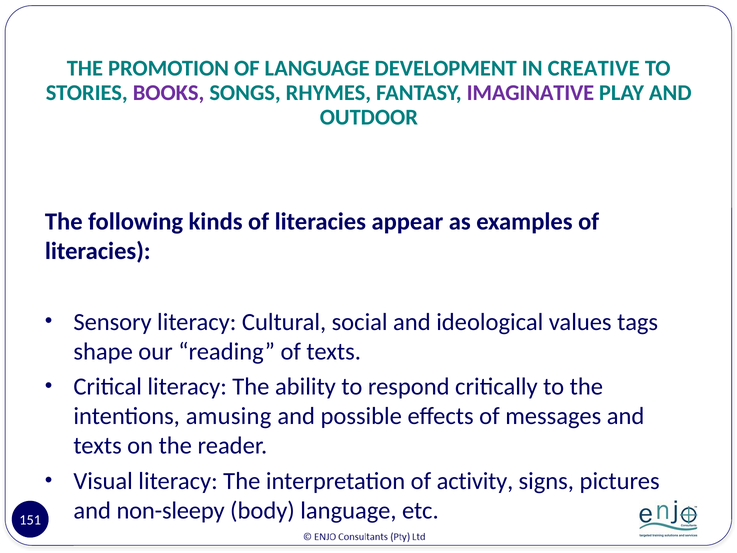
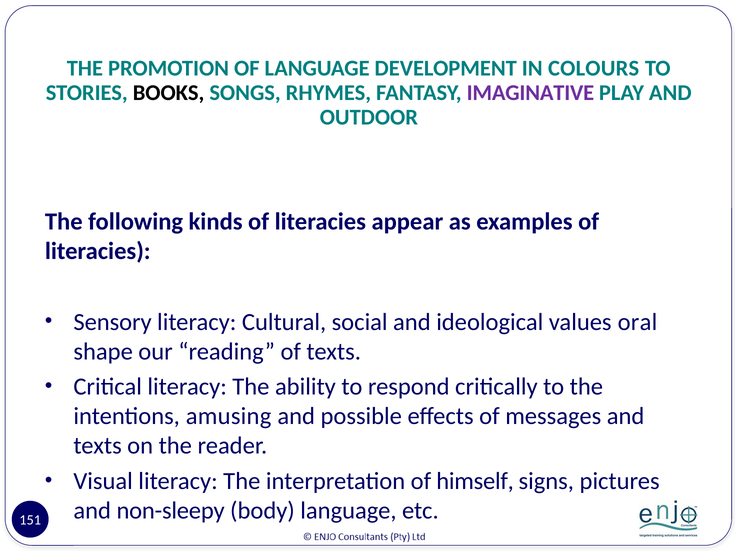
CREATIVE: CREATIVE -> COLOURS (594, 68)
BOOKS colour: purple -> black (169, 93)
tags: tags -> oral (637, 322)
activity: activity -> himself (475, 481)
